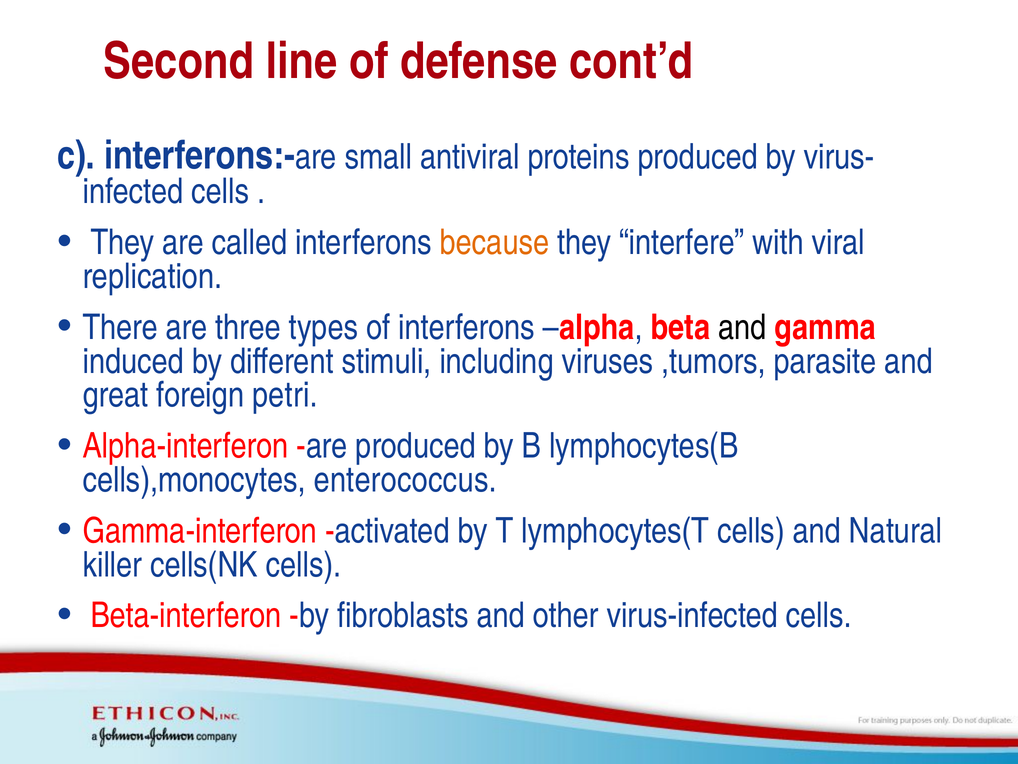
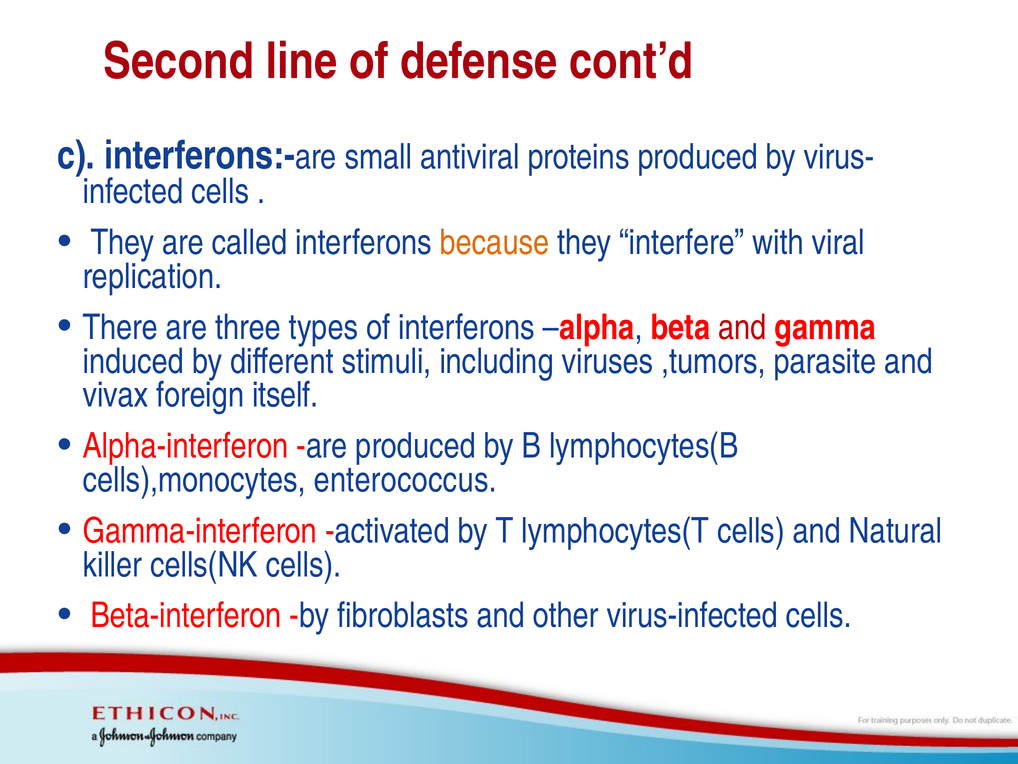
and colour: black -> red (742, 327)
great: great -> vivax (116, 395)
petri: petri -> itself (285, 395)
